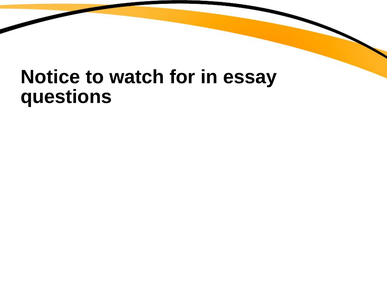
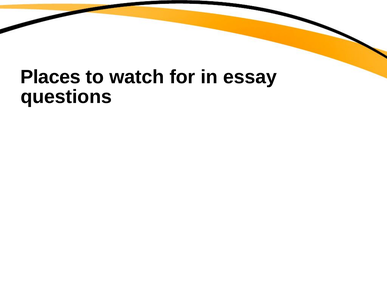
Notice: Notice -> Places (51, 77)
